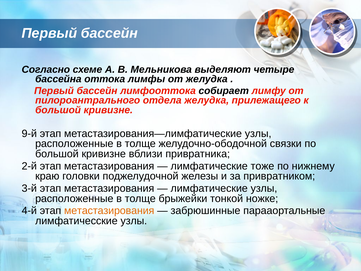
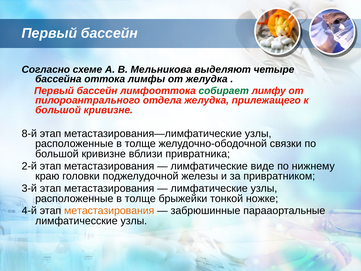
собирает colour: black -> green (224, 91)
9-й: 9-й -> 8-й (29, 134)
тоже: тоже -> виде (262, 166)
